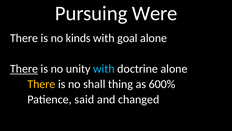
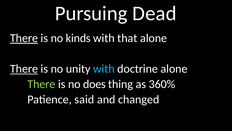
Were: Were -> Dead (154, 13)
There underline: none -> present (24, 38)
goal: goal -> that (127, 38)
There colour: yellow -> light green (41, 84)
shall: shall -> does (94, 84)
600%: 600% -> 360% (162, 84)
